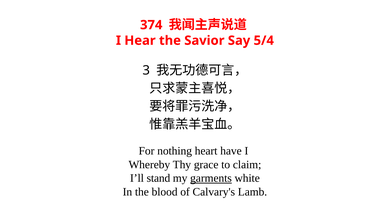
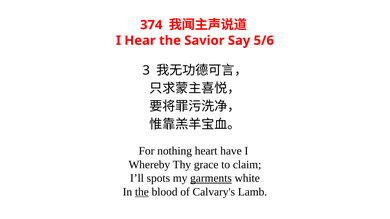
5/4: 5/4 -> 5/6 (264, 41)
stand: stand -> spots (158, 179)
the underline: none -> present (142, 192)
